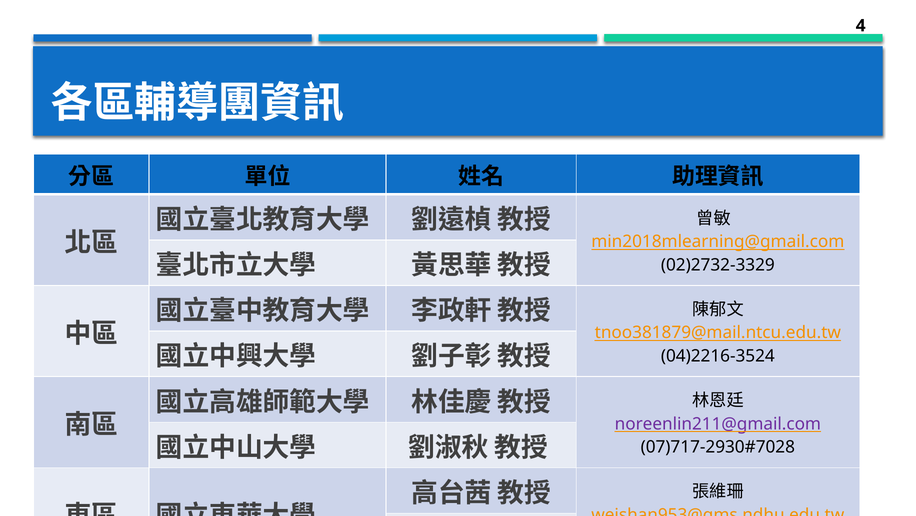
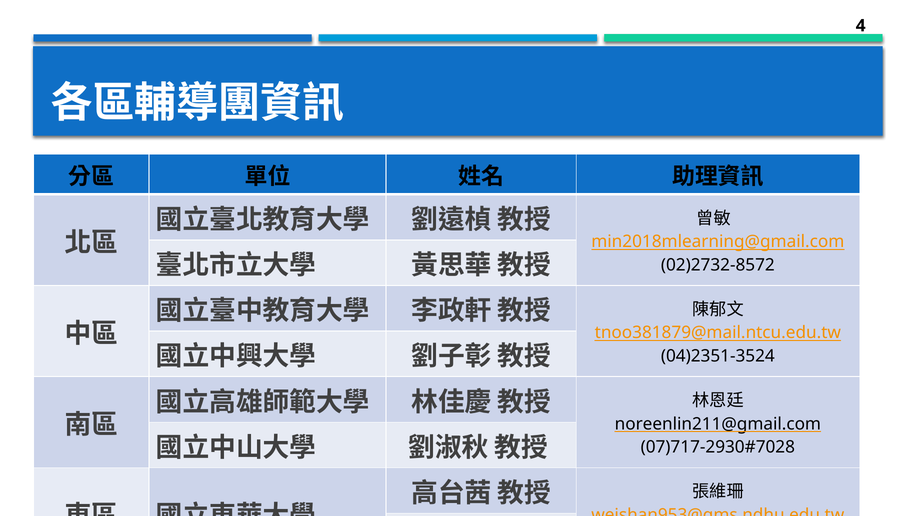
02)2732-3329: 02)2732-3329 -> 02)2732-8572 (718, 265)
04)2216-3524: 04)2216-3524 -> 04)2351-3524 (718, 356)
noreenlin211@gmail.com colour: purple -> black (718, 423)
